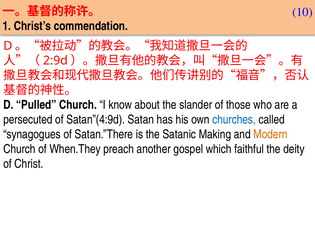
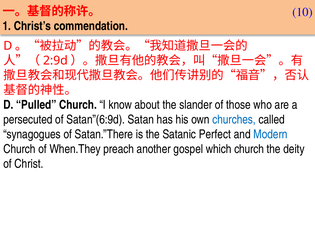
Satan”(4:9d: Satan”(4:9d -> Satan”(6:9d (96, 119)
Making: Making -> Perfect (215, 134)
Modern colour: orange -> blue (270, 134)
which faithful: faithful -> church (249, 149)
